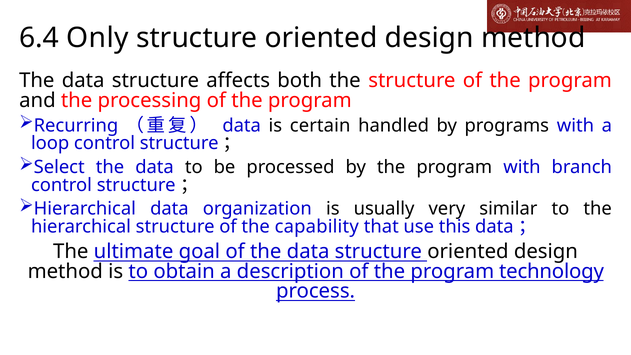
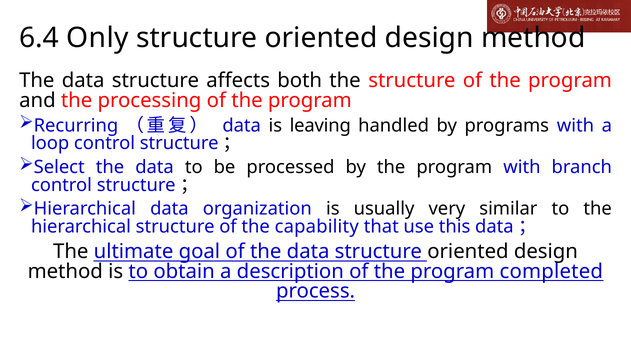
certain: certain -> leaving (320, 125)
technology: technology -> completed (551, 271)
